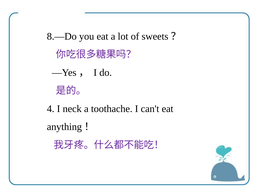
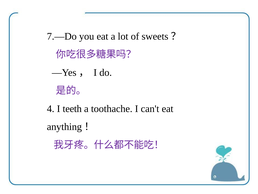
8.—Do: 8.—Do -> 7.—Do (62, 36)
neck: neck -> teeth (72, 108)
